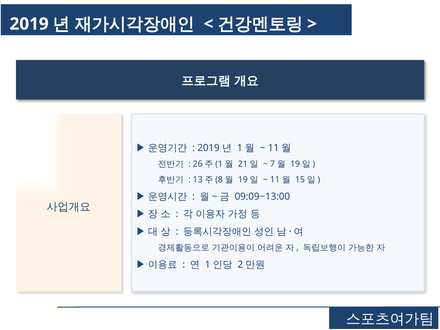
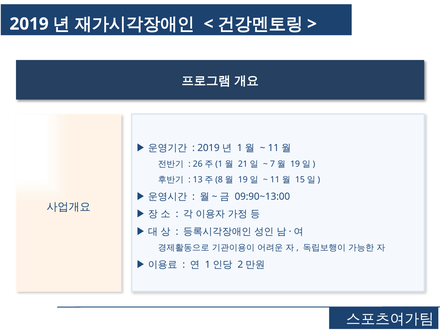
09:09~13:00: 09:09~13:00 -> 09:90~13:00 (262, 196)
